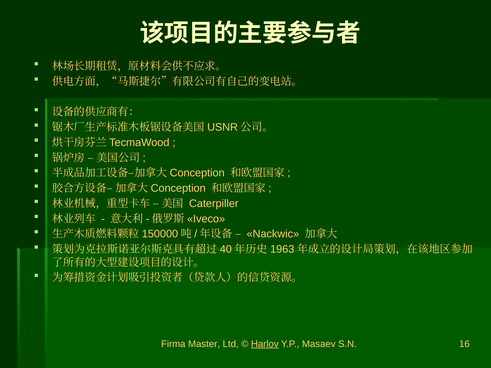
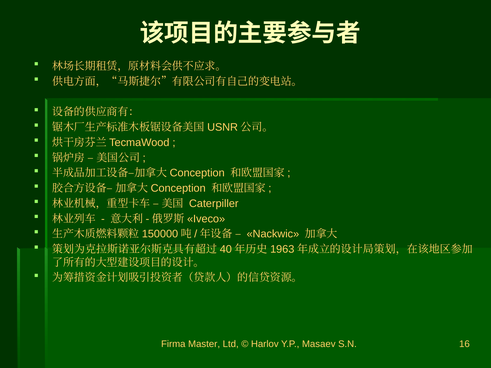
Harlov underline: present -> none (265, 344)
